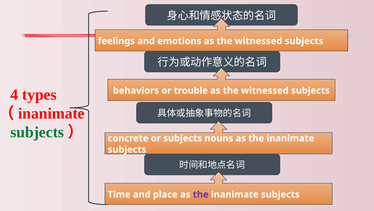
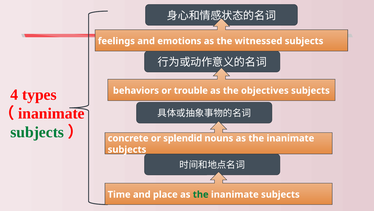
witnessed: witnessed -> objectives (265, 90)
or subjects: subjects -> splendid (183, 138)
the colour: purple -> green (201, 194)
